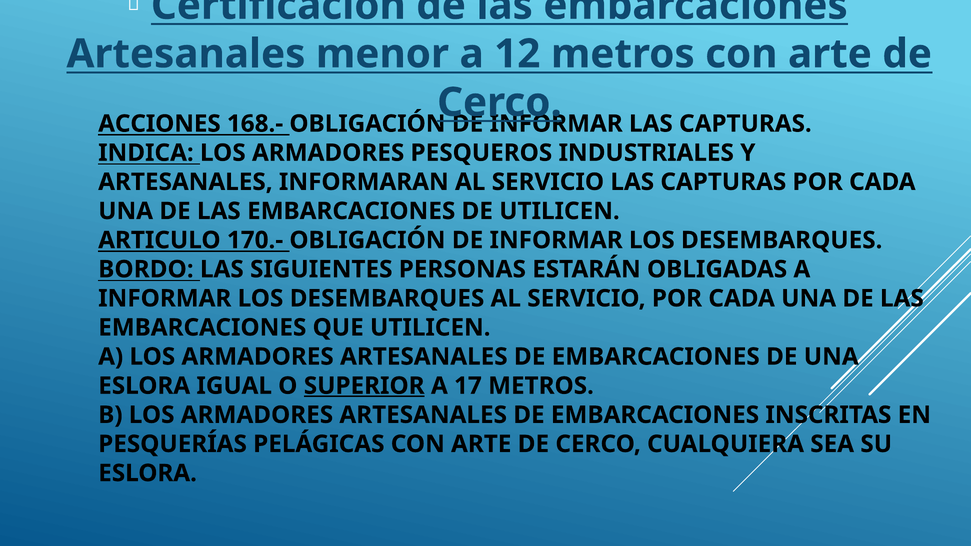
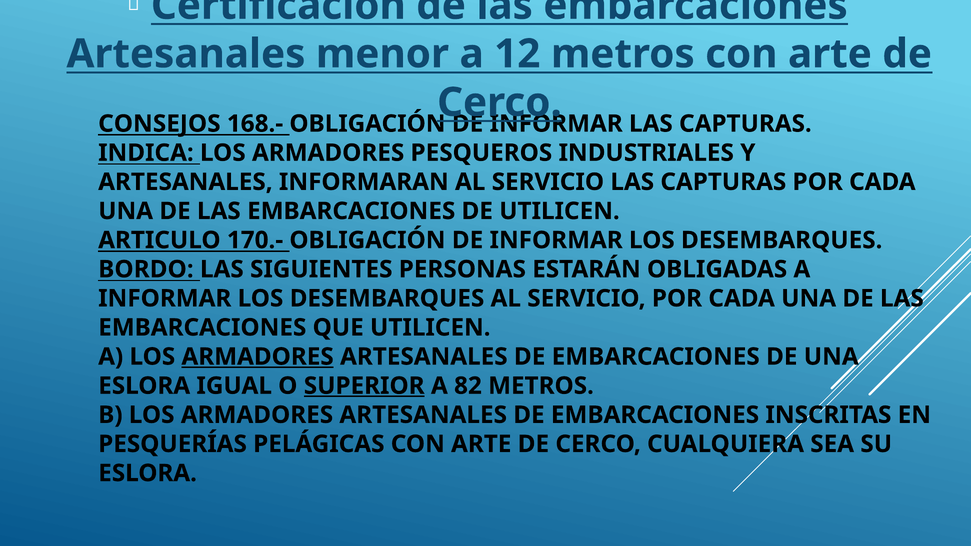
ACCIONES: ACCIONES -> CONSEJOS (159, 124)
ARMADORES underline: none -> present (258, 357)
17: 17 -> 82 (468, 386)
